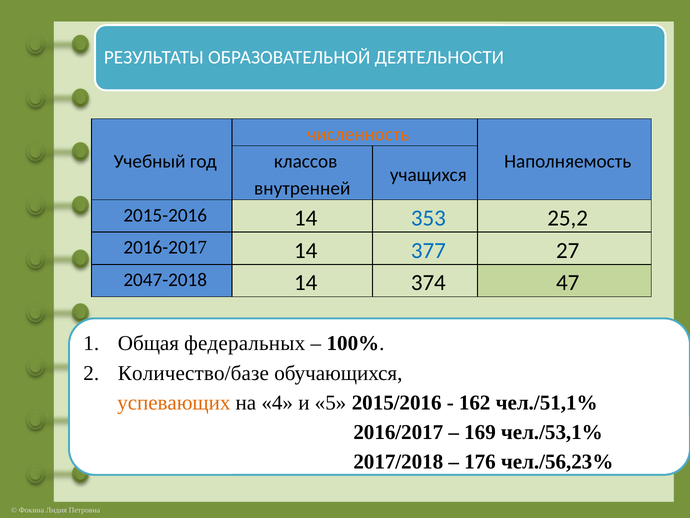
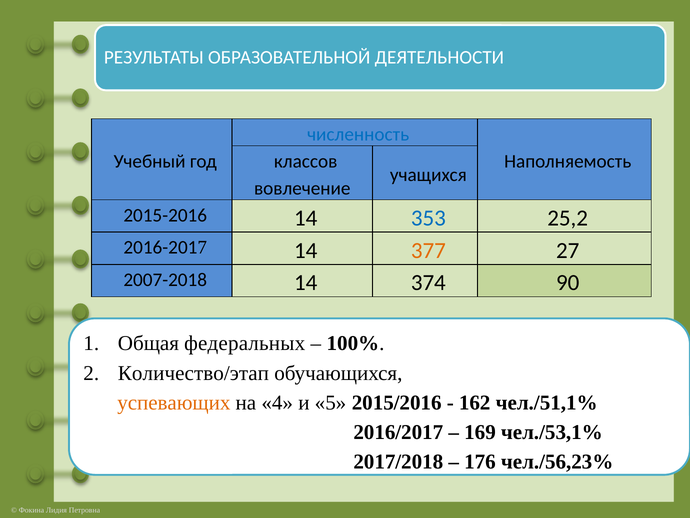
численность colour: orange -> blue (358, 134)
внутренней: внутренней -> вовлечение (302, 188)
377 colour: blue -> orange (428, 250)
2047-2018: 2047-2018 -> 2007-2018 (165, 280)
47: 47 -> 90 (568, 283)
Количество/базе: Количество/базе -> Количество/этап (193, 373)
